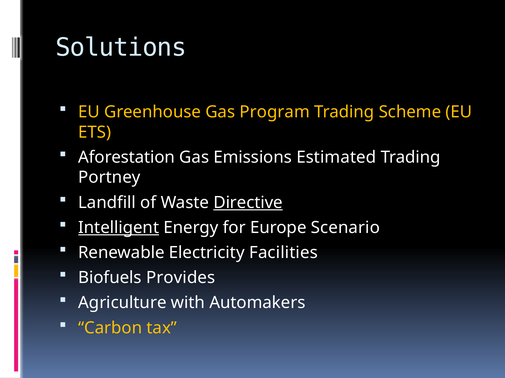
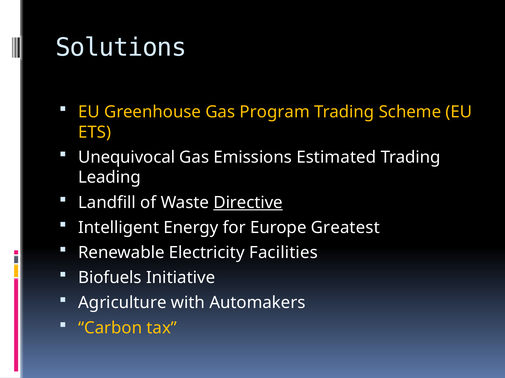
Aforestation: Aforestation -> Unequivocal (127, 158)
Portney: Portney -> Leading (109, 178)
Intelligent underline: present -> none (119, 228)
Scenario: Scenario -> Greatest (345, 228)
Provides: Provides -> Initiative (181, 278)
